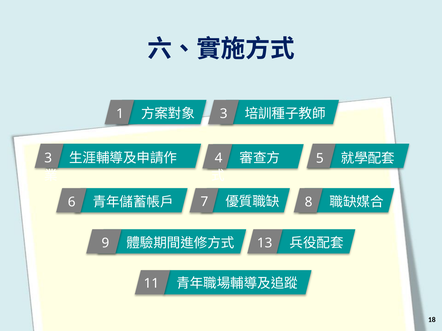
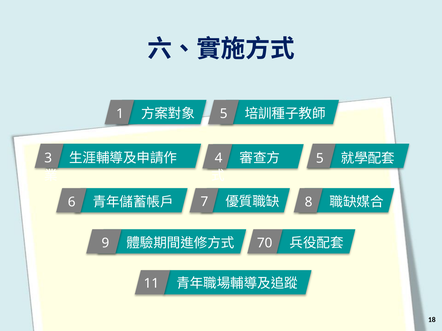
3: 3 -> 5 (224, 114)
13: 13 -> 70 (265, 244)
